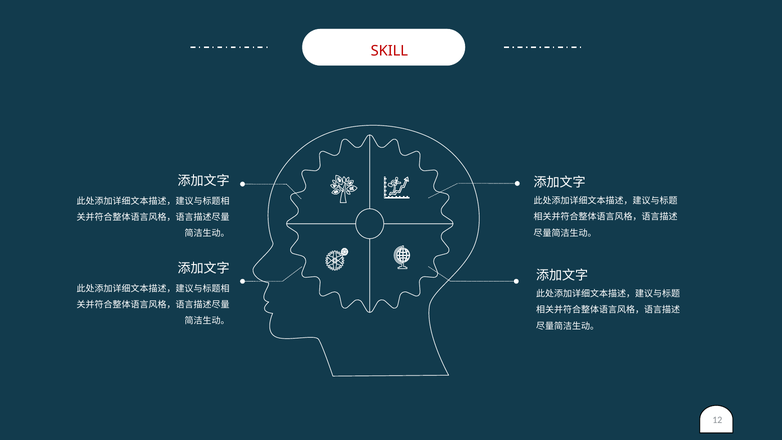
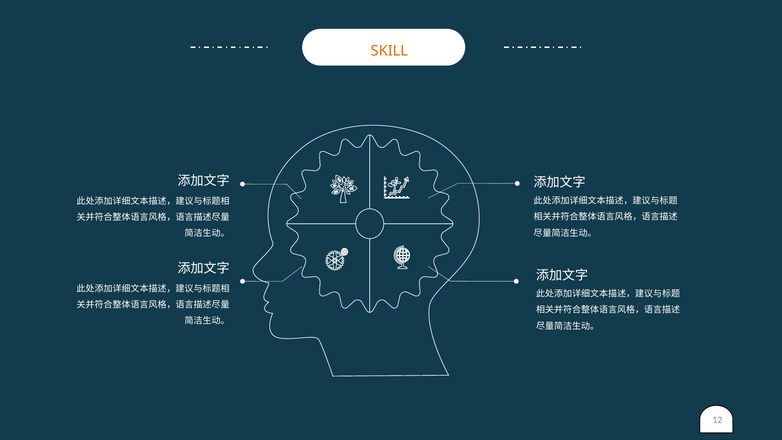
SKILL colour: red -> orange (389, 51)
